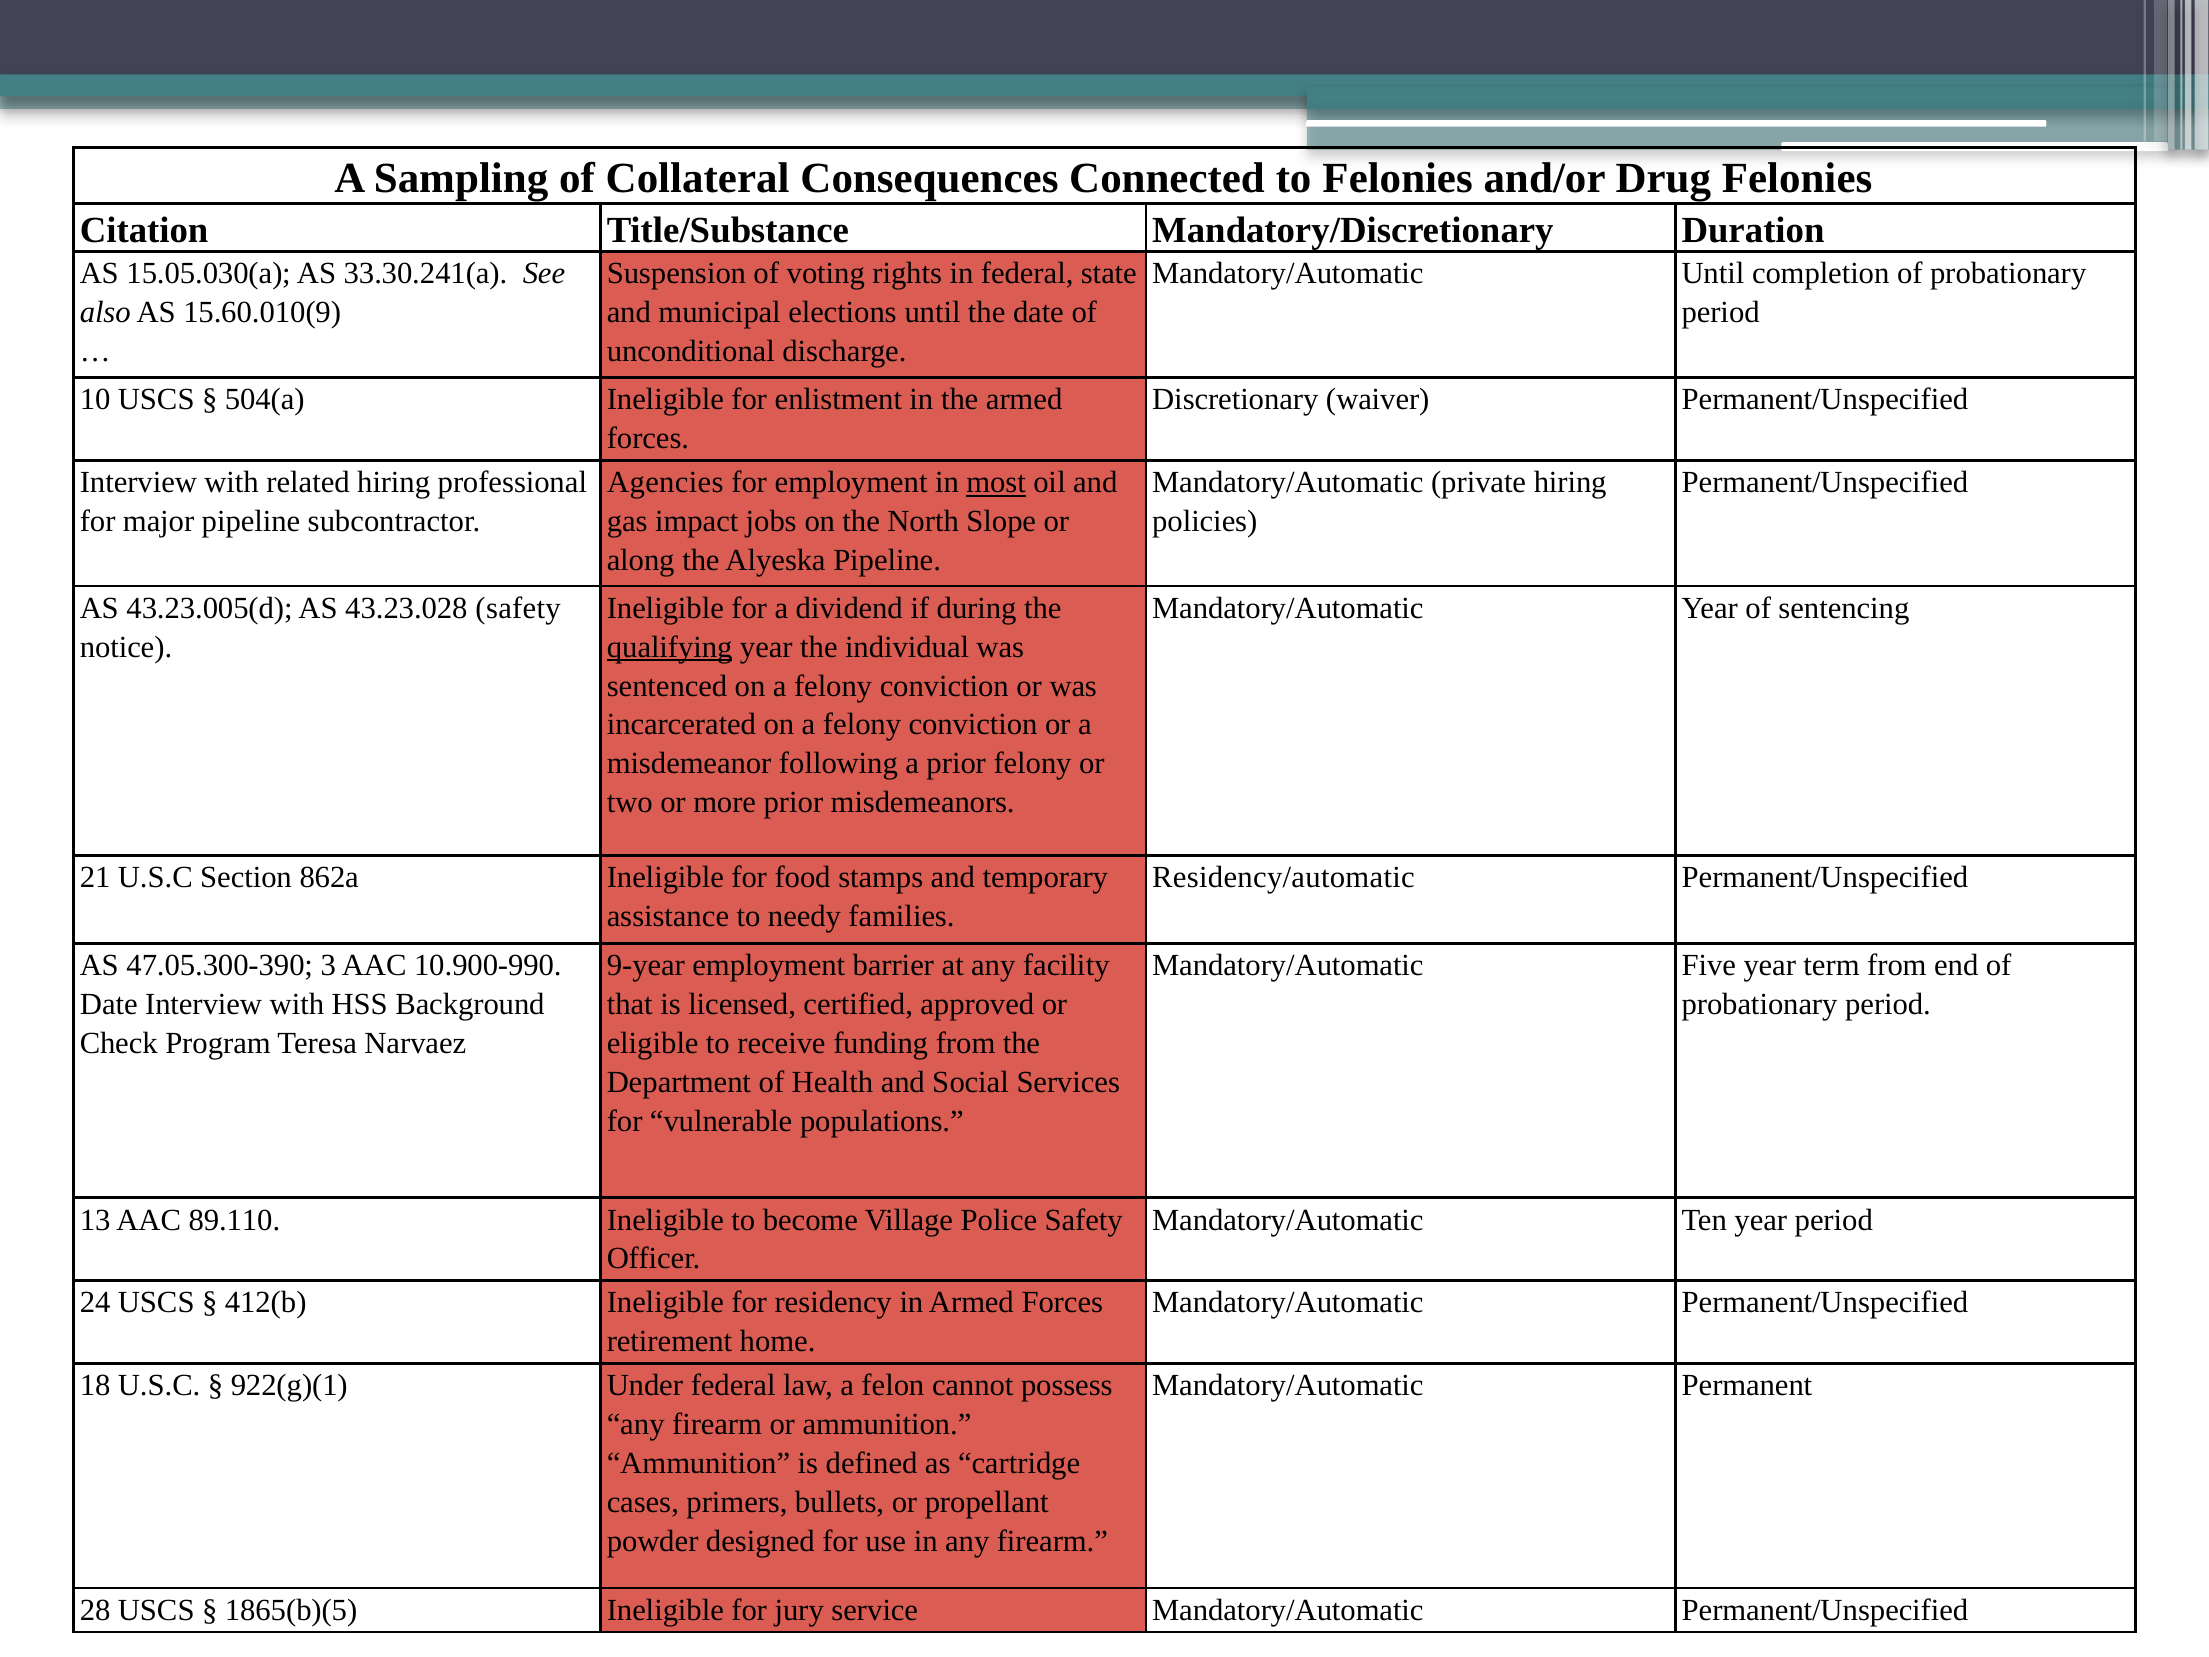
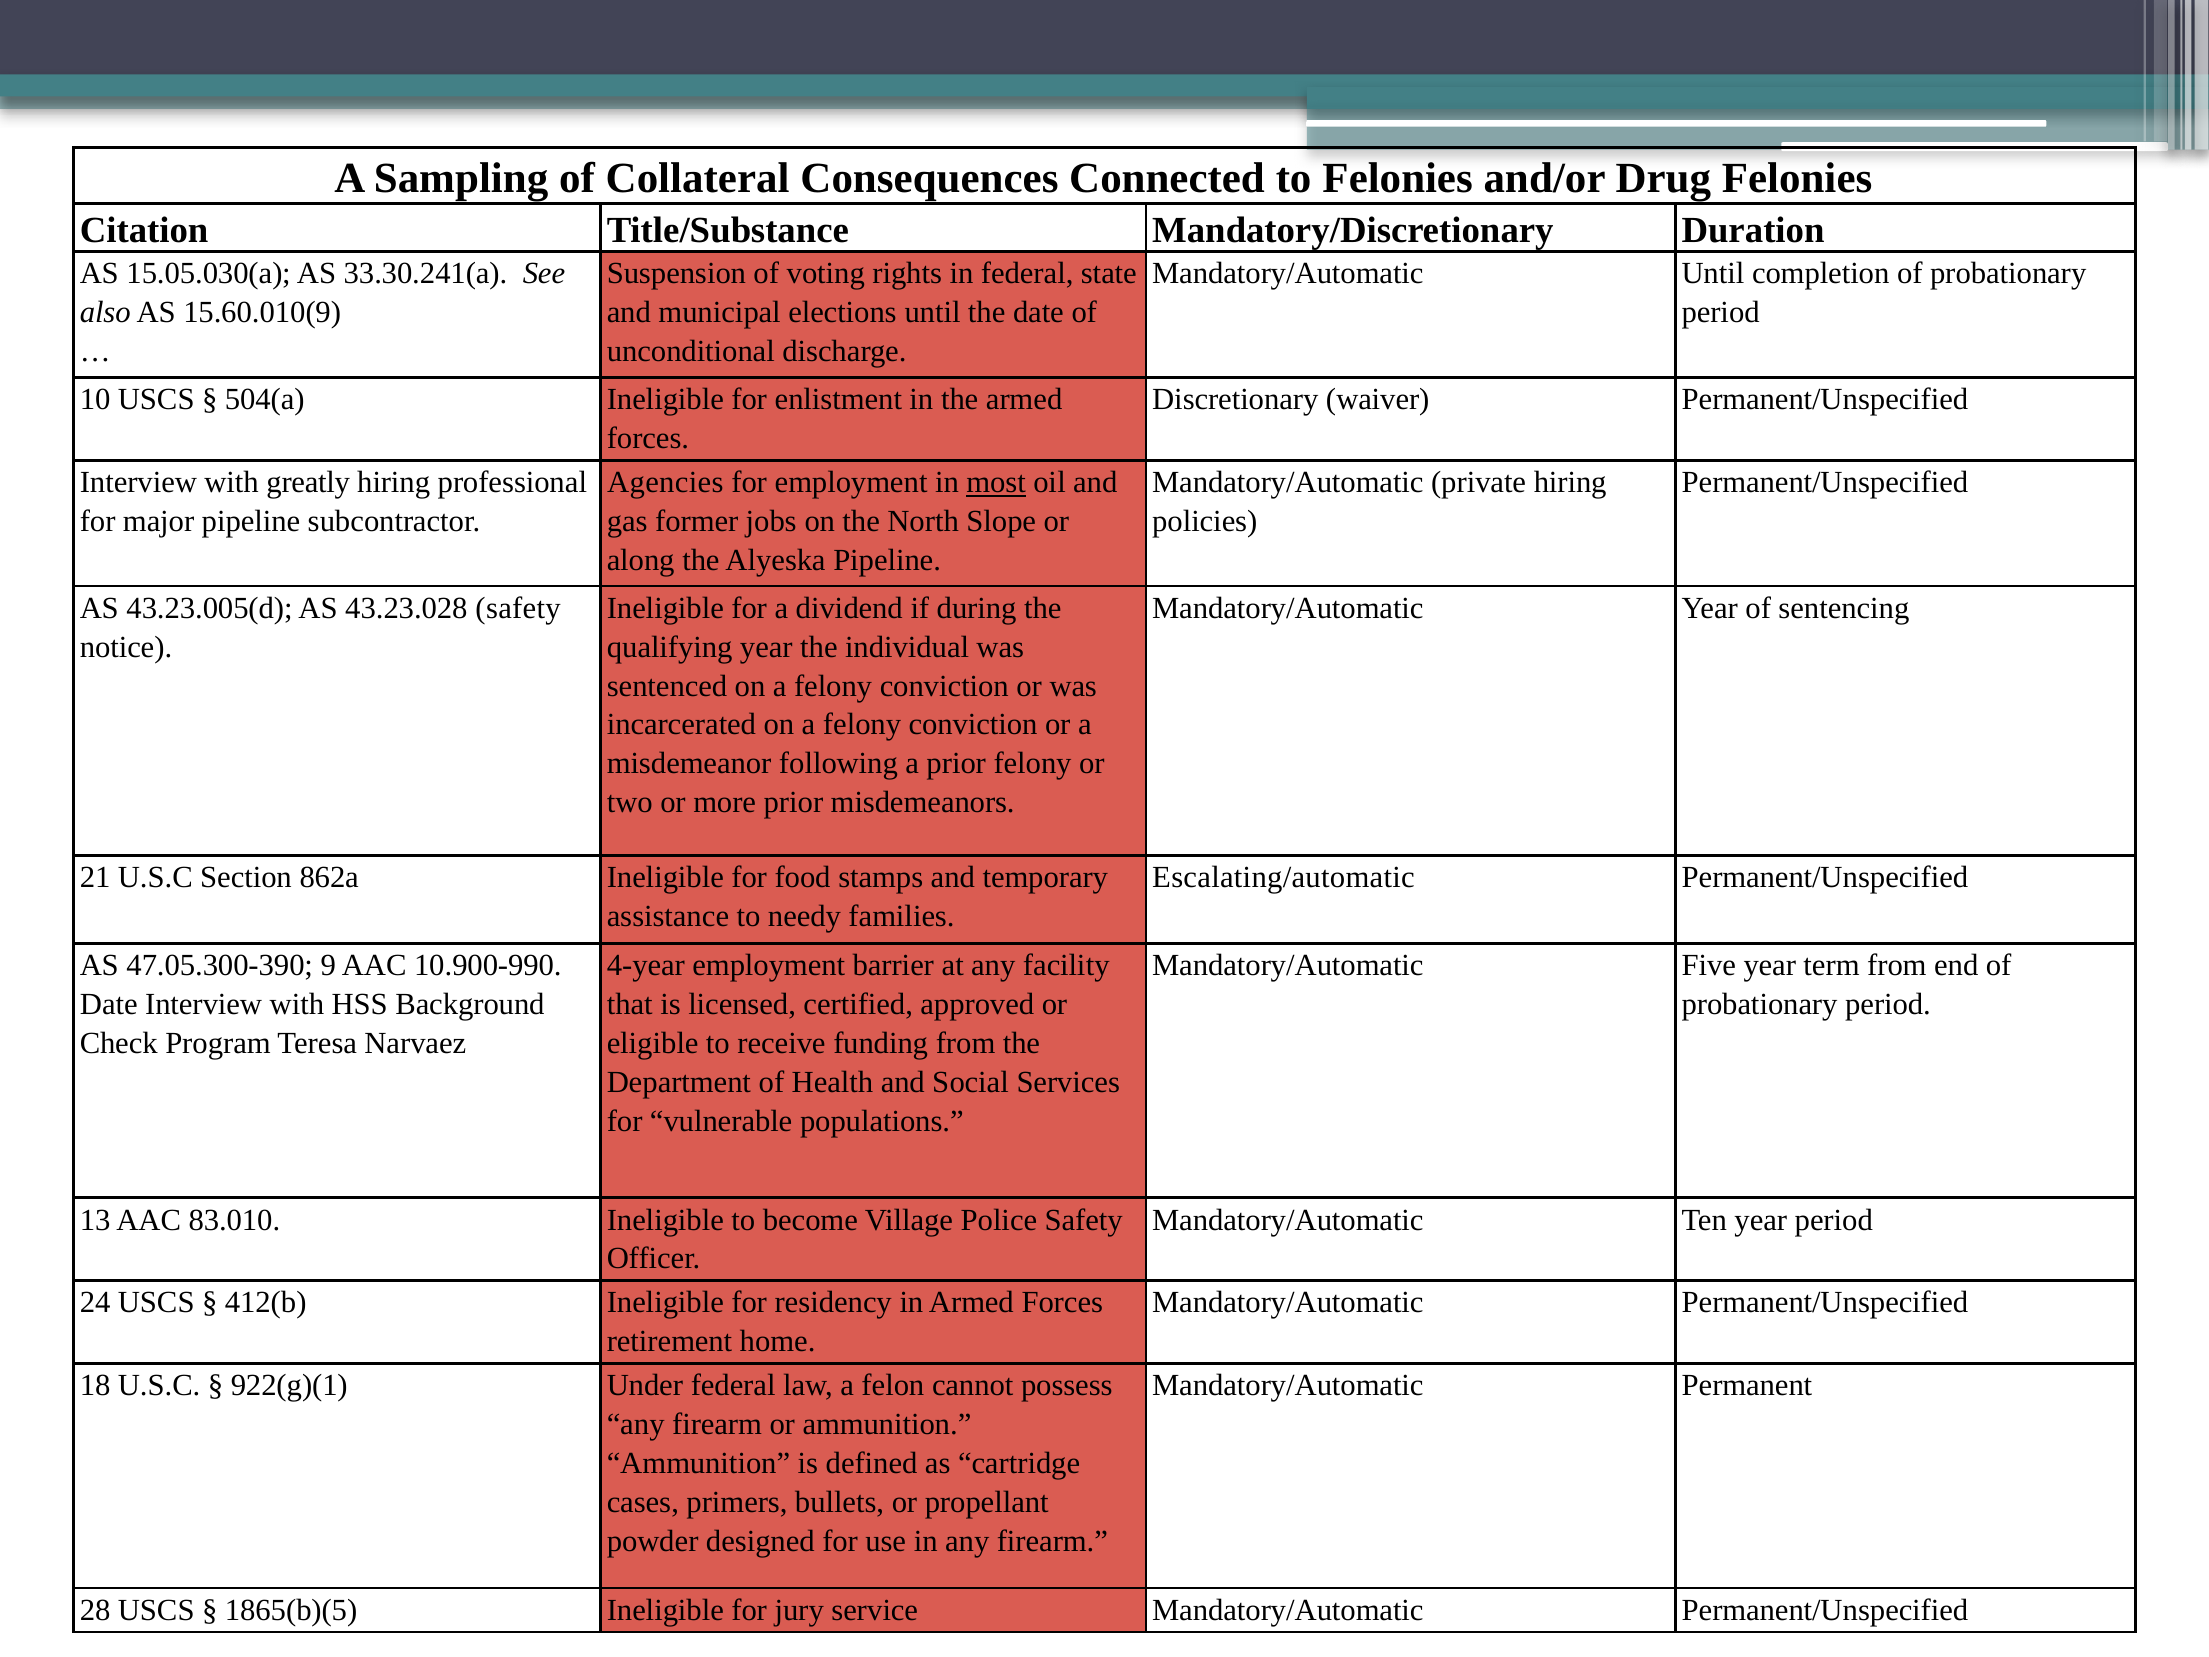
related: related -> greatly (308, 482)
impact: impact -> former (697, 521)
qualifying underline: present -> none (670, 647)
Residency/automatic: Residency/automatic -> Escalating/automatic (1283, 877)
3: 3 -> 9 (328, 965)
9-year: 9-year -> 4-year (646, 965)
89.110: 89.110 -> 83.010 (234, 1220)
